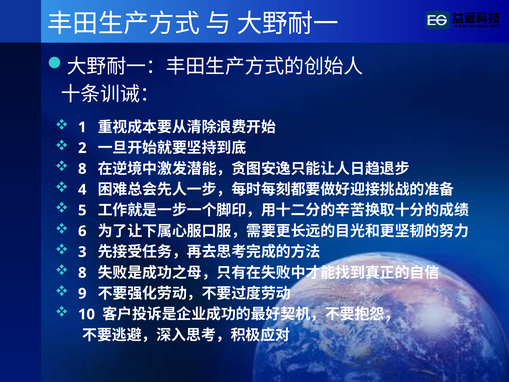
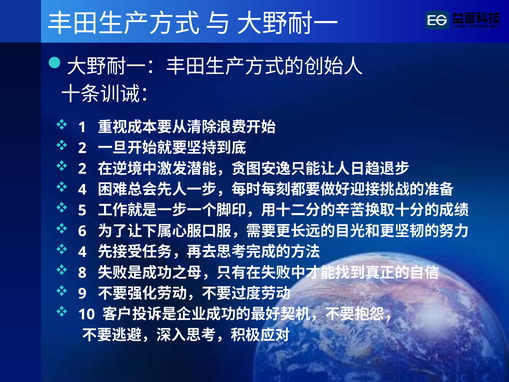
8: 8 -> 2 (82, 169)
3: 3 -> 4 (82, 252)
